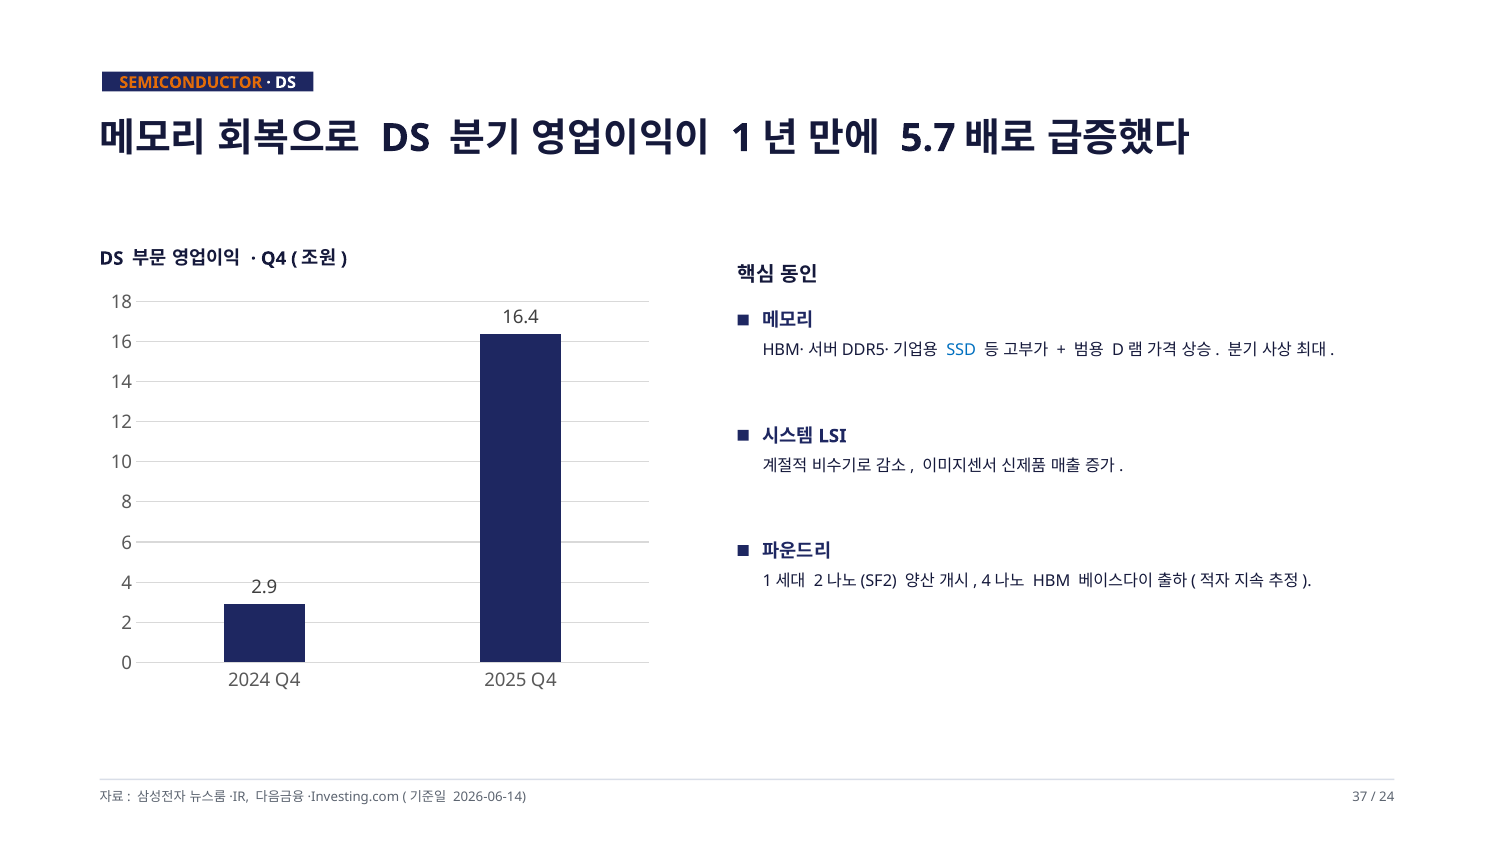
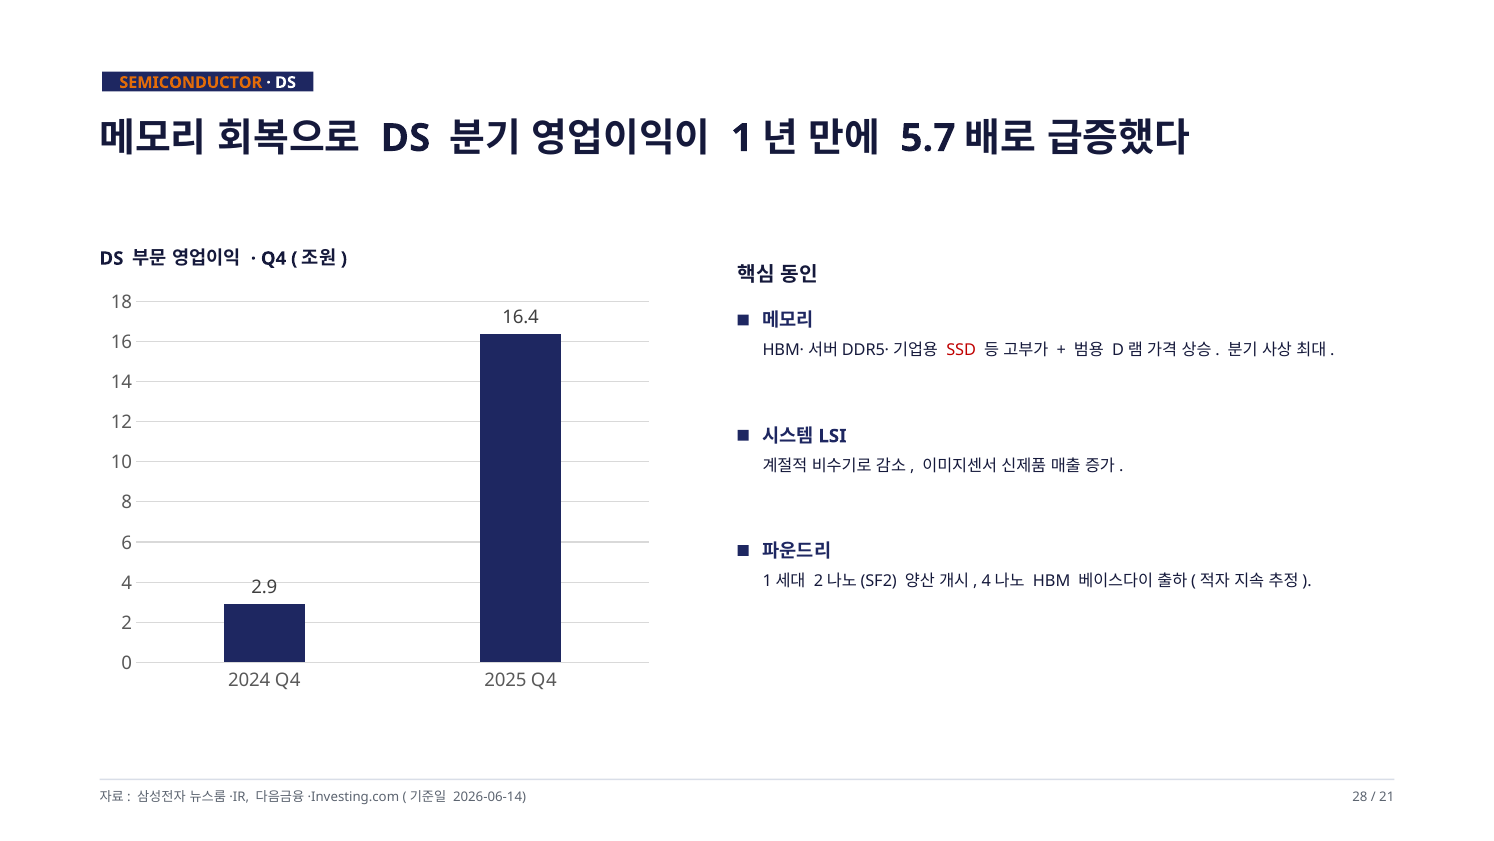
SSD colour: blue -> red (961, 350)
37: 37 -> 28 (1360, 796)
24: 24 -> 21 (1387, 796)
